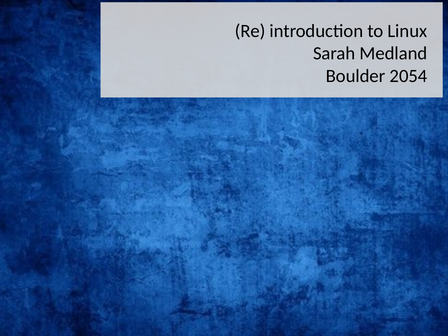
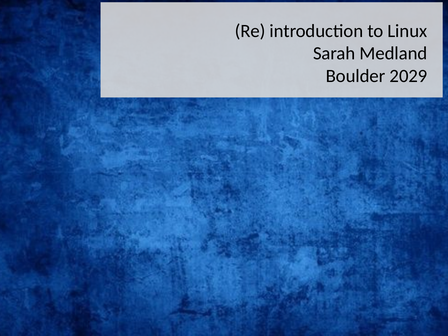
2054: 2054 -> 2029 (409, 76)
